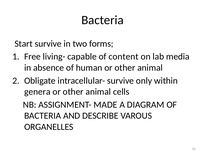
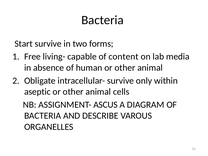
genera: genera -> aseptic (37, 92)
MADE: MADE -> ASCUS (106, 105)
